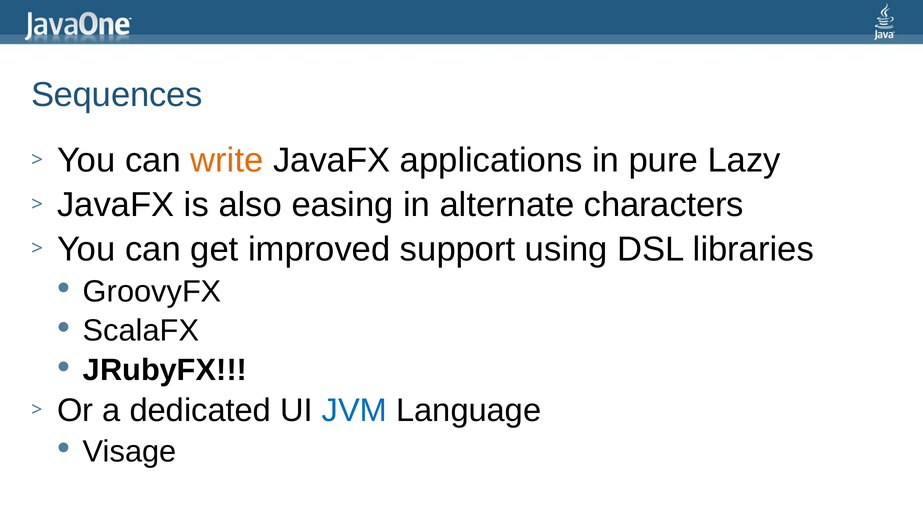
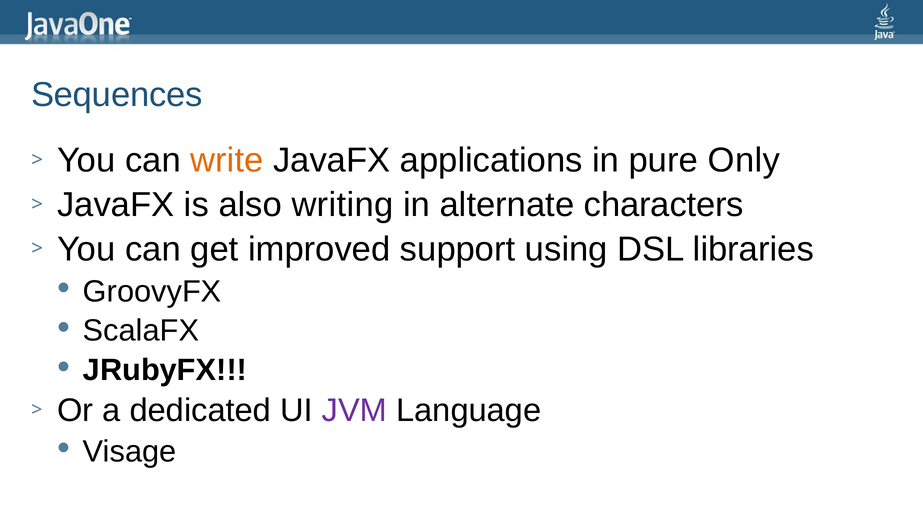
Lazy: Lazy -> Only (744, 161)
easing: easing -> writing (342, 205)
JVM colour: blue -> purple (354, 411)
